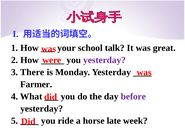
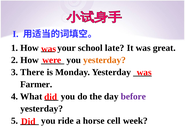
talk: talk -> late (115, 48)
yesterday colour: purple -> orange (105, 60)
late: late -> cell (114, 121)
